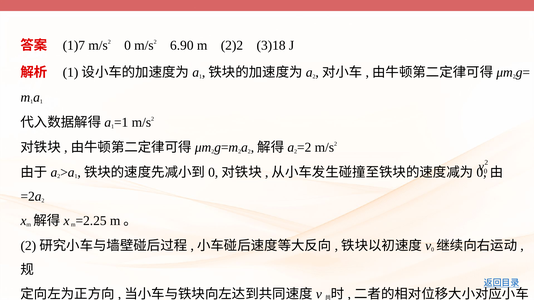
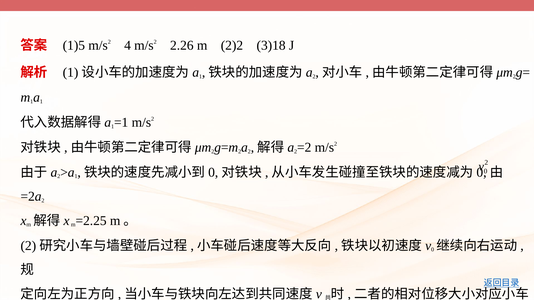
1)7: 1)7 -> 1)5 (74, 45)
m/s2 0: 0 -> 4 (128, 45)
6.90: 6.90 -> 2.26 (182, 45)
